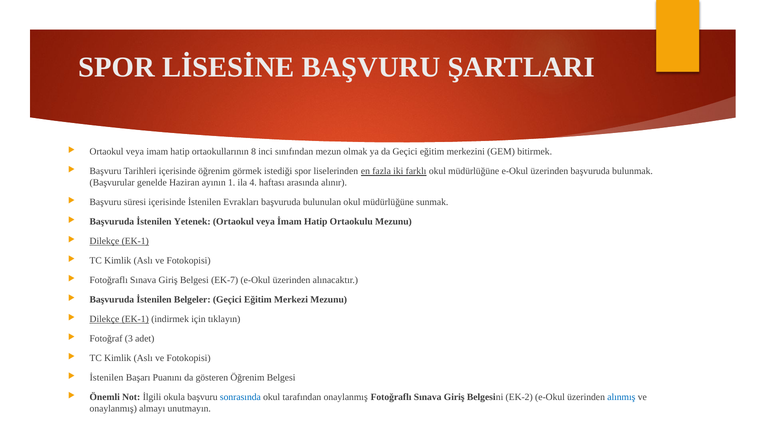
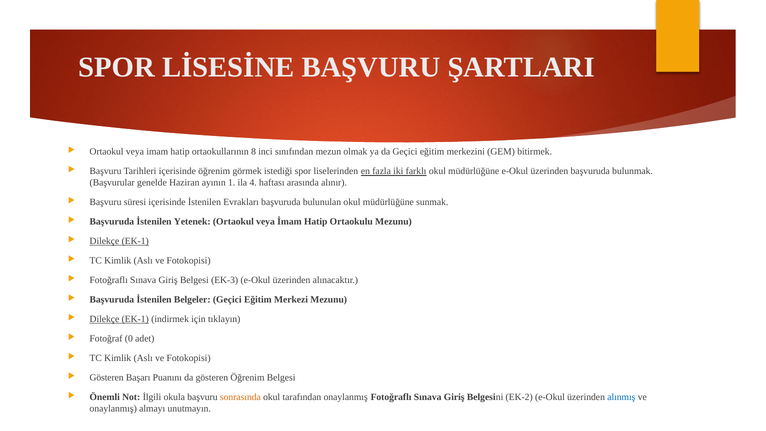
EK-7: EK-7 -> EK-3 (225, 280)
3: 3 -> 0 (129, 338)
İstenilen: İstenilen -> Gösteren (107, 377)
sonrasında colour: blue -> orange (240, 397)
